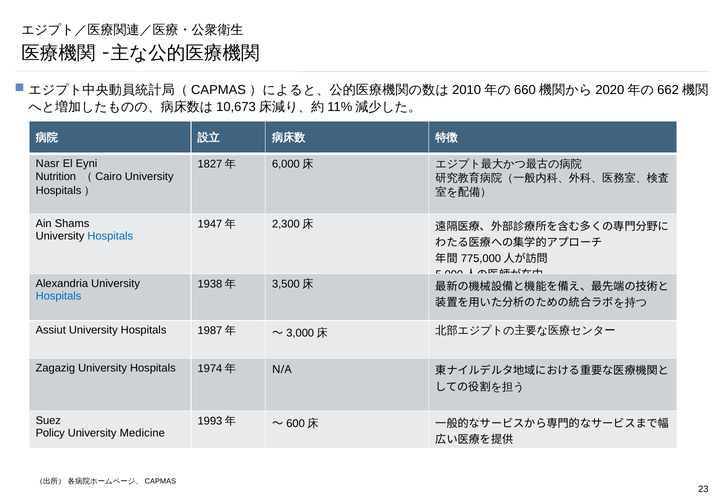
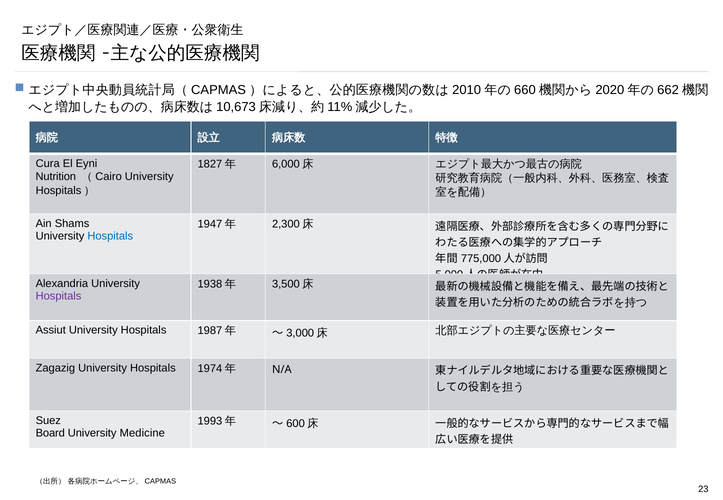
Nasr: Nasr -> Cura (48, 164)
Hospitals colour: blue -> purple (59, 296)
Policy: Policy -> Board (50, 433)
